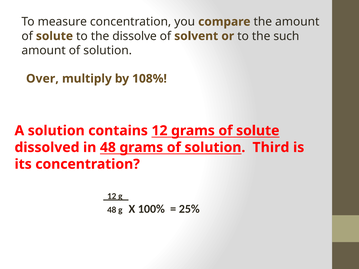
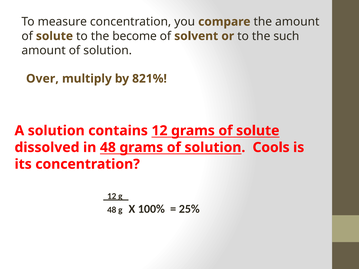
dissolve: dissolve -> become (135, 36)
108%: 108% -> 821% (149, 79)
Third: Third -> Cools (271, 148)
